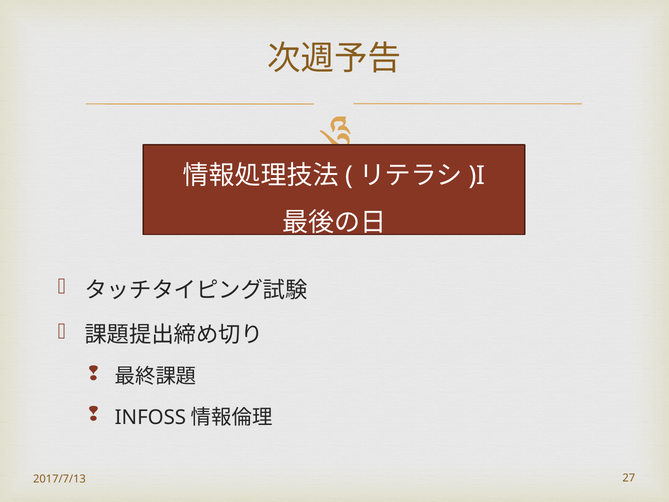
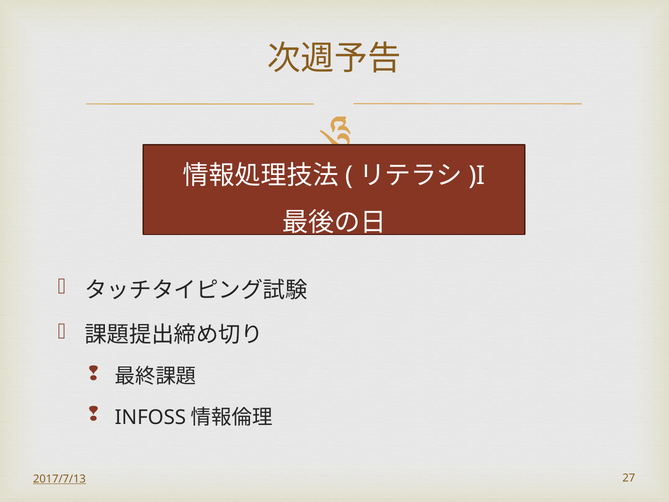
2017/7/13 underline: none -> present (59, 479)
